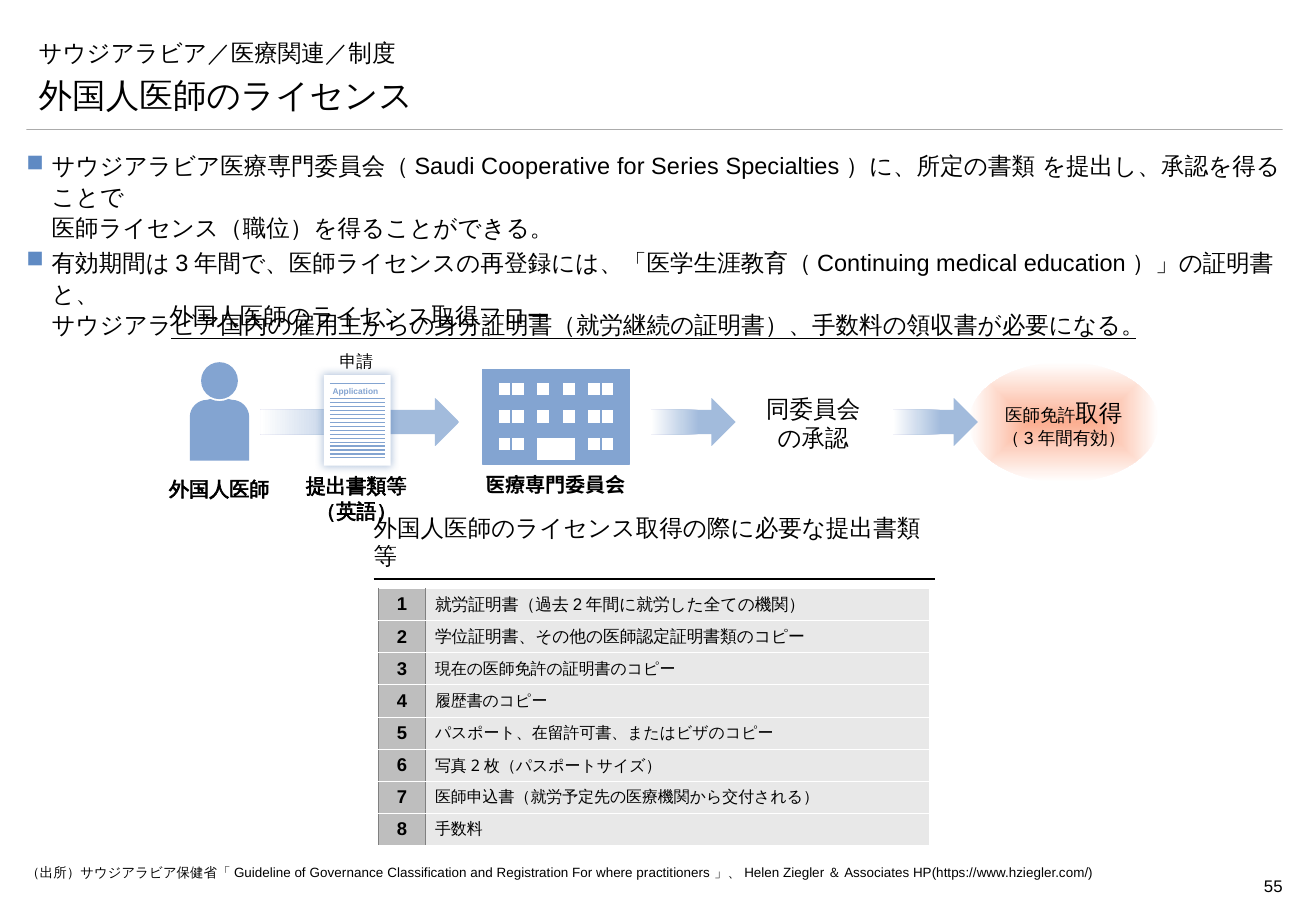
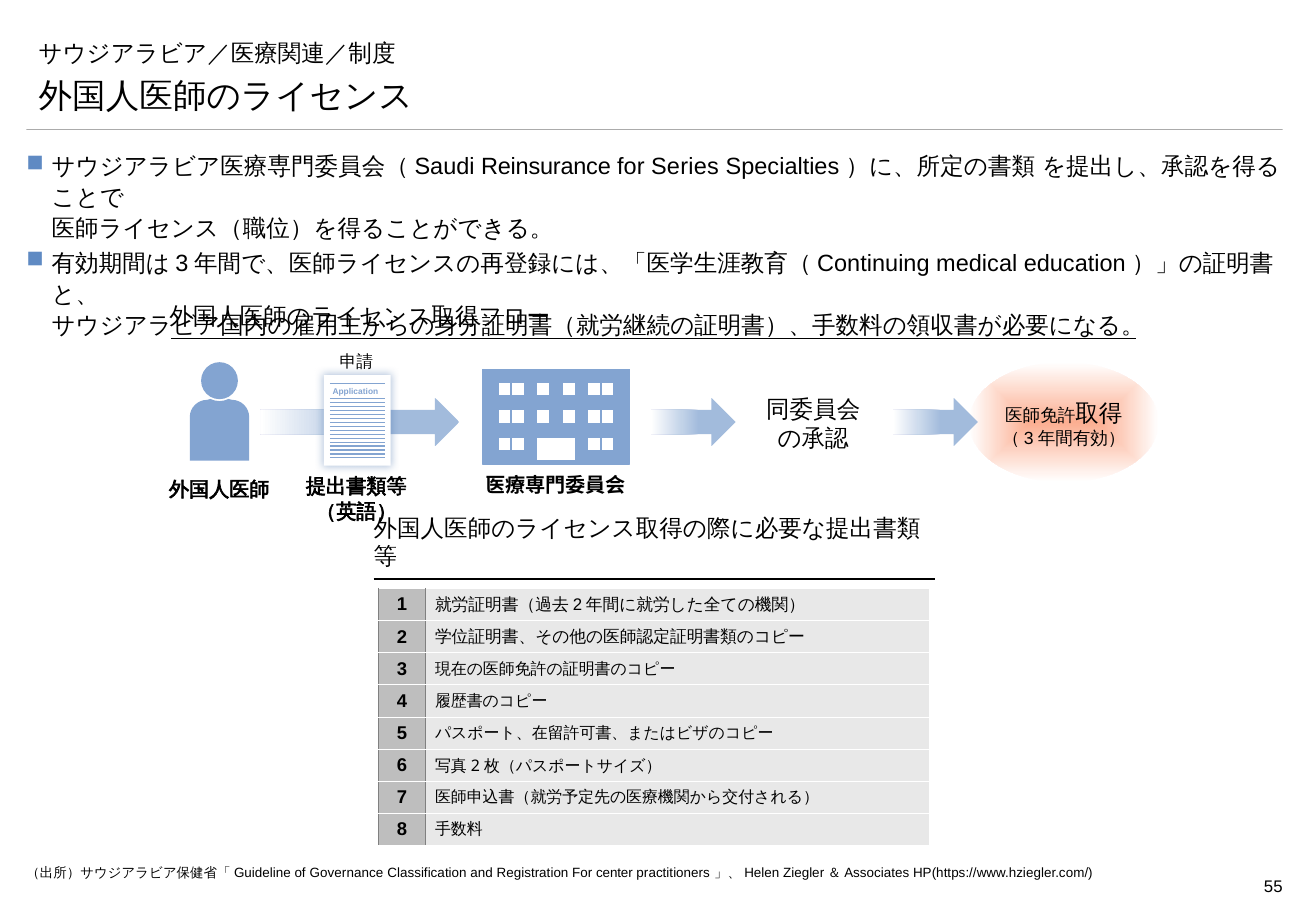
Cooperative: Cooperative -> Reinsurance (546, 167)
where: where -> center (614, 873)
